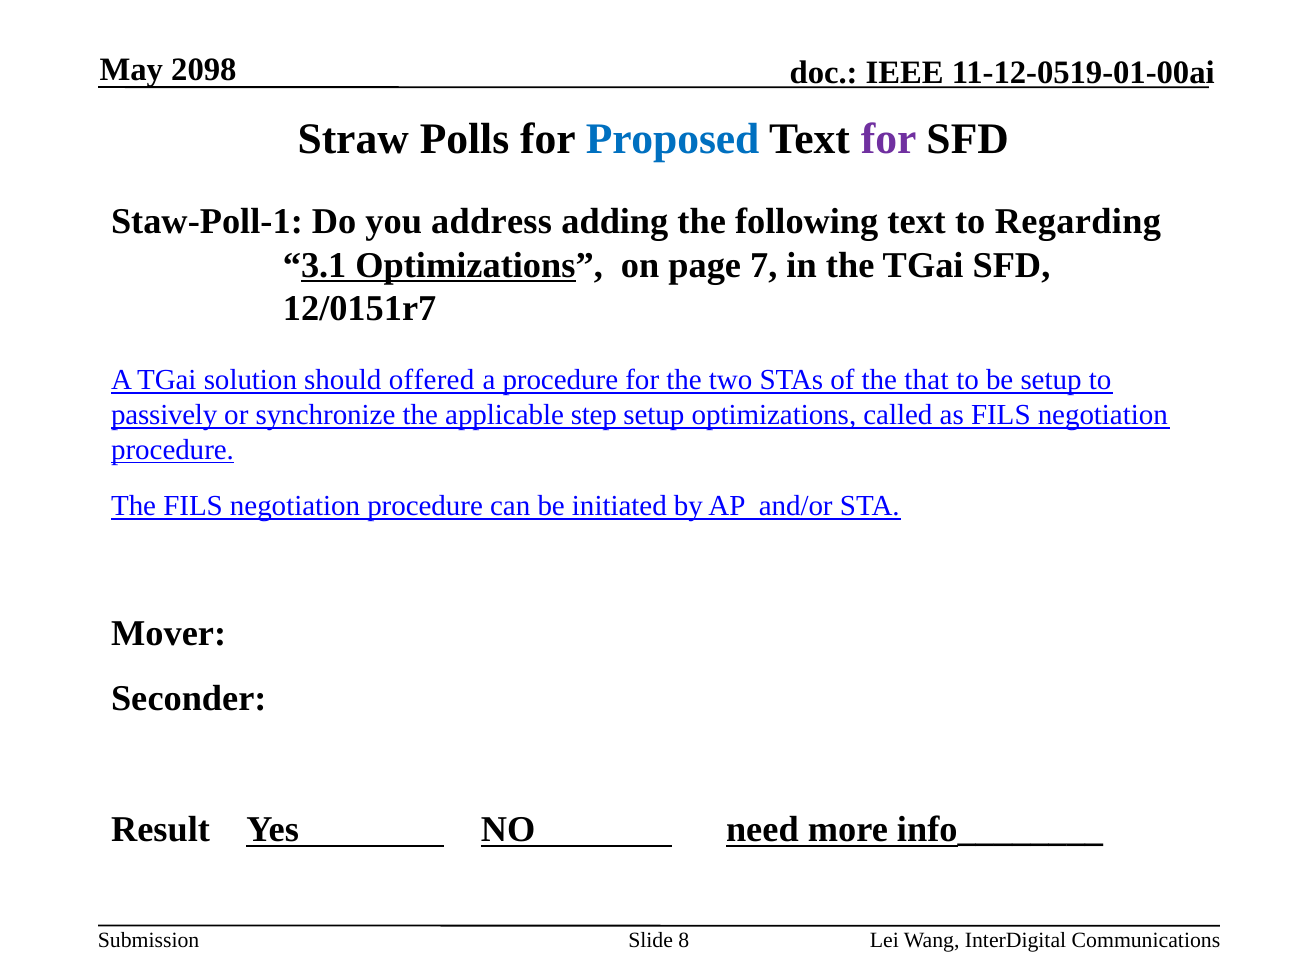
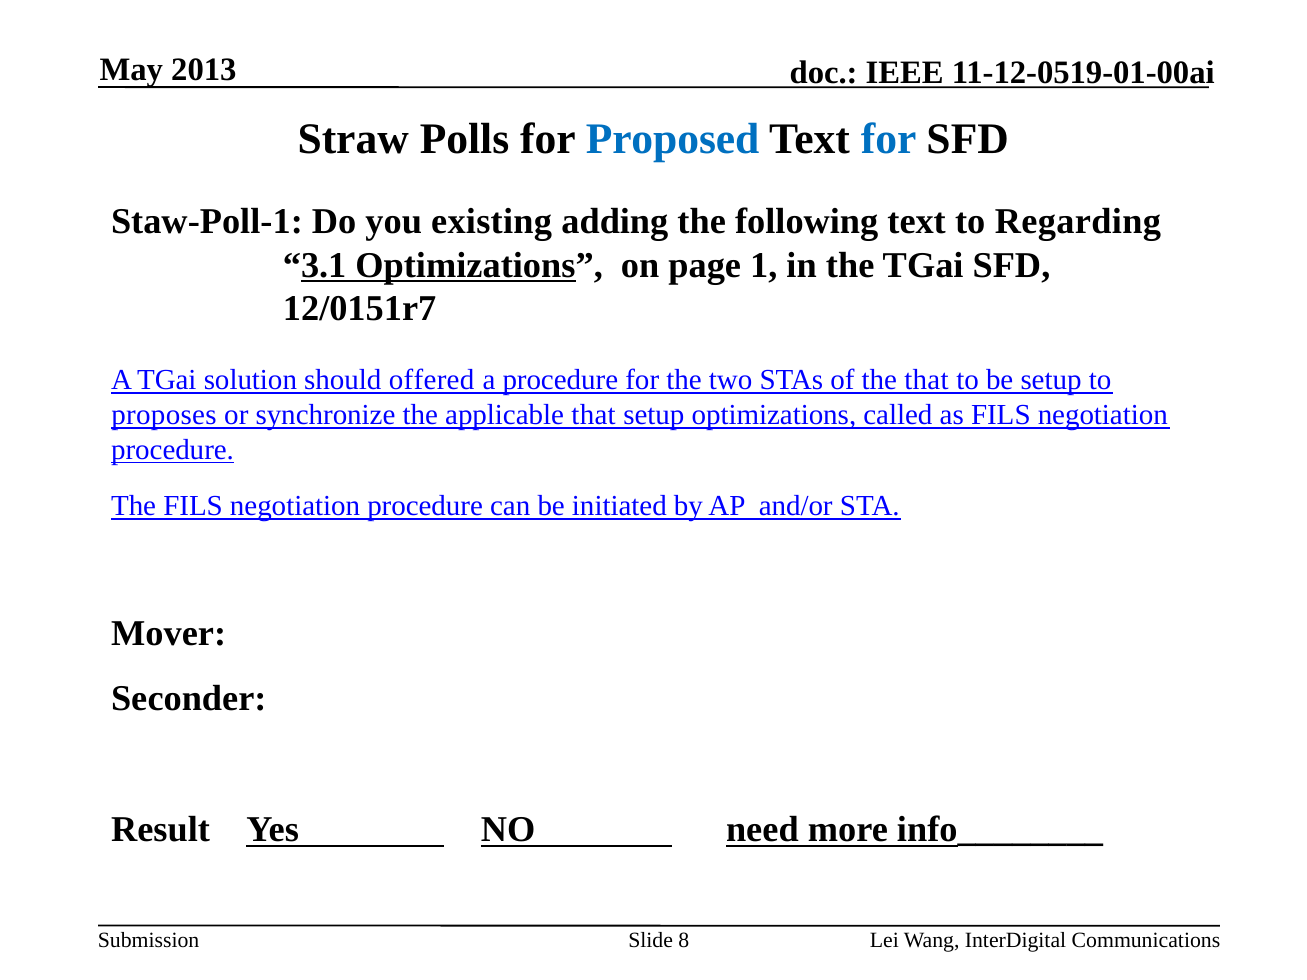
2098: 2098 -> 2013 (204, 69)
for colour: purple -> blue (889, 139)
address: address -> existing (492, 222)
7: 7 -> 1 (764, 265)
passively: passively -> proposes (164, 415)
applicable step: step -> that (594, 415)
